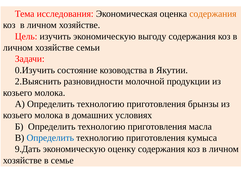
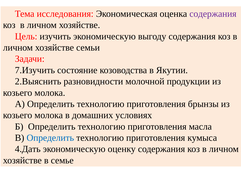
содержания colour: orange -> purple (213, 14)
0.Изучить: 0.Изучить -> 7.Изучить (35, 70)
9.Дать: 9.Дать -> 4.Дать (28, 149)
